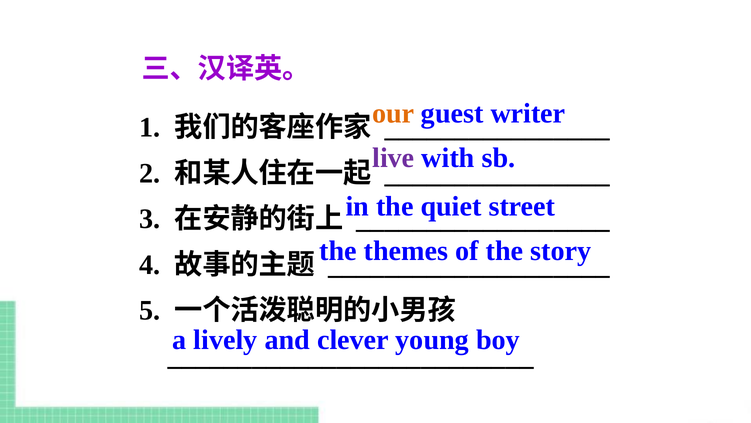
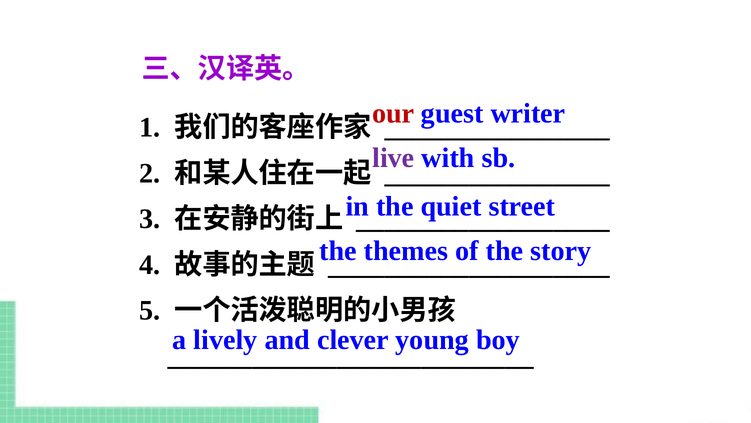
our colour: orange -> red (393, 113)
